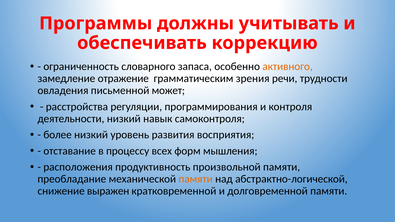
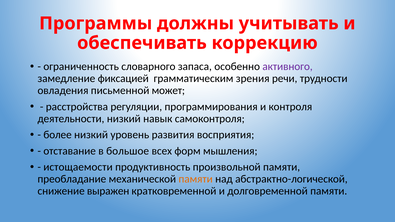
активного colour: orange -> purple (288, 67)
отражение: отражение -> фиксацией (123, 79)
процессу: процессу -> большое (128, 151)
расположения: расположения -> истощаемости (78, 167)
